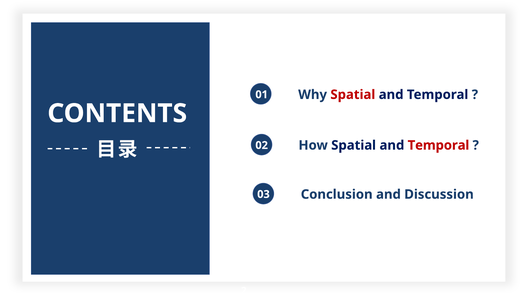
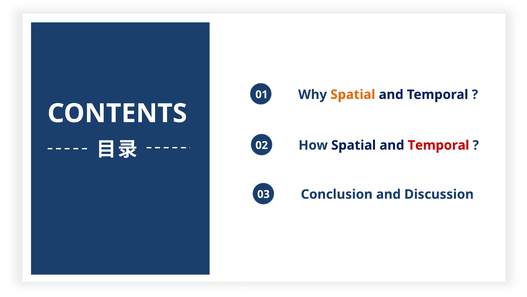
Spatial colour: red -> orange (353, 94)
